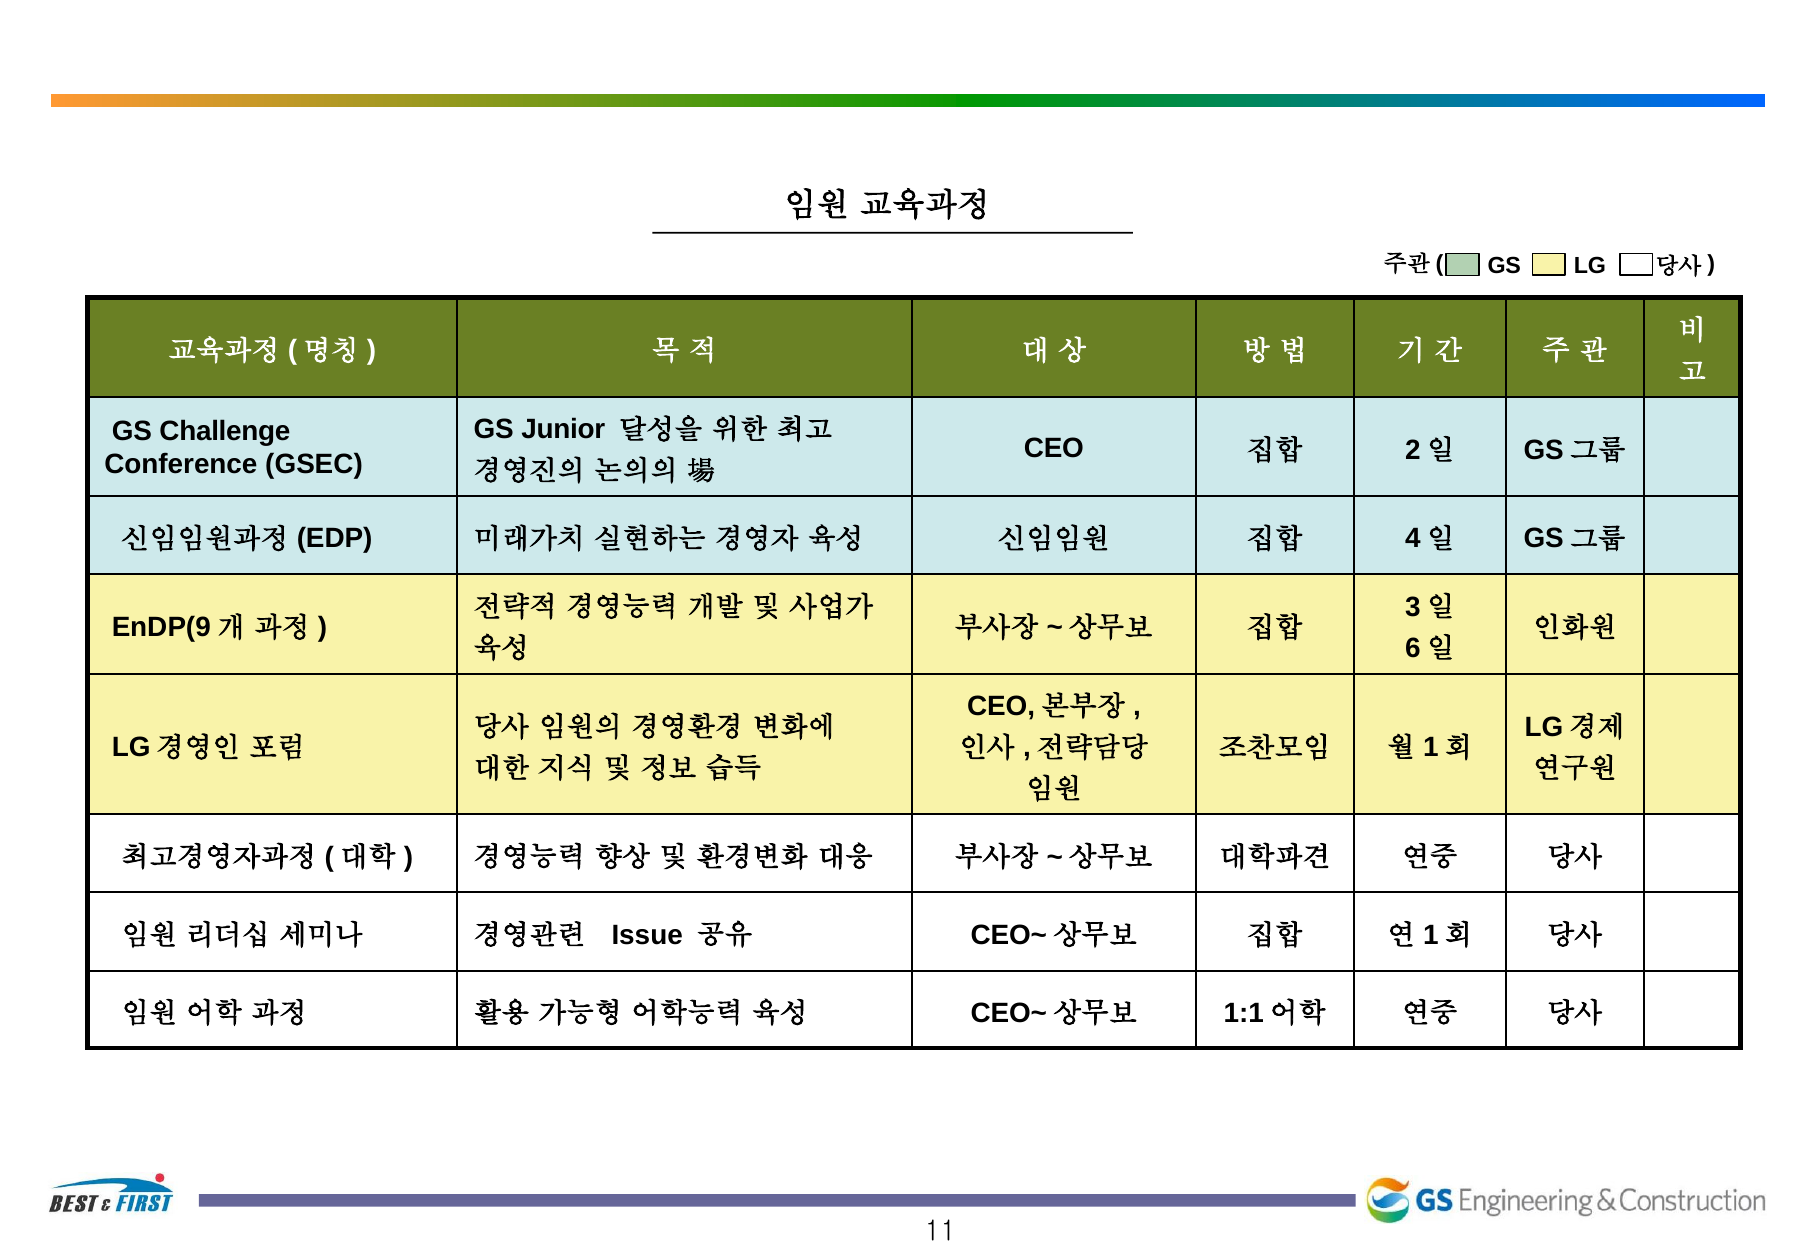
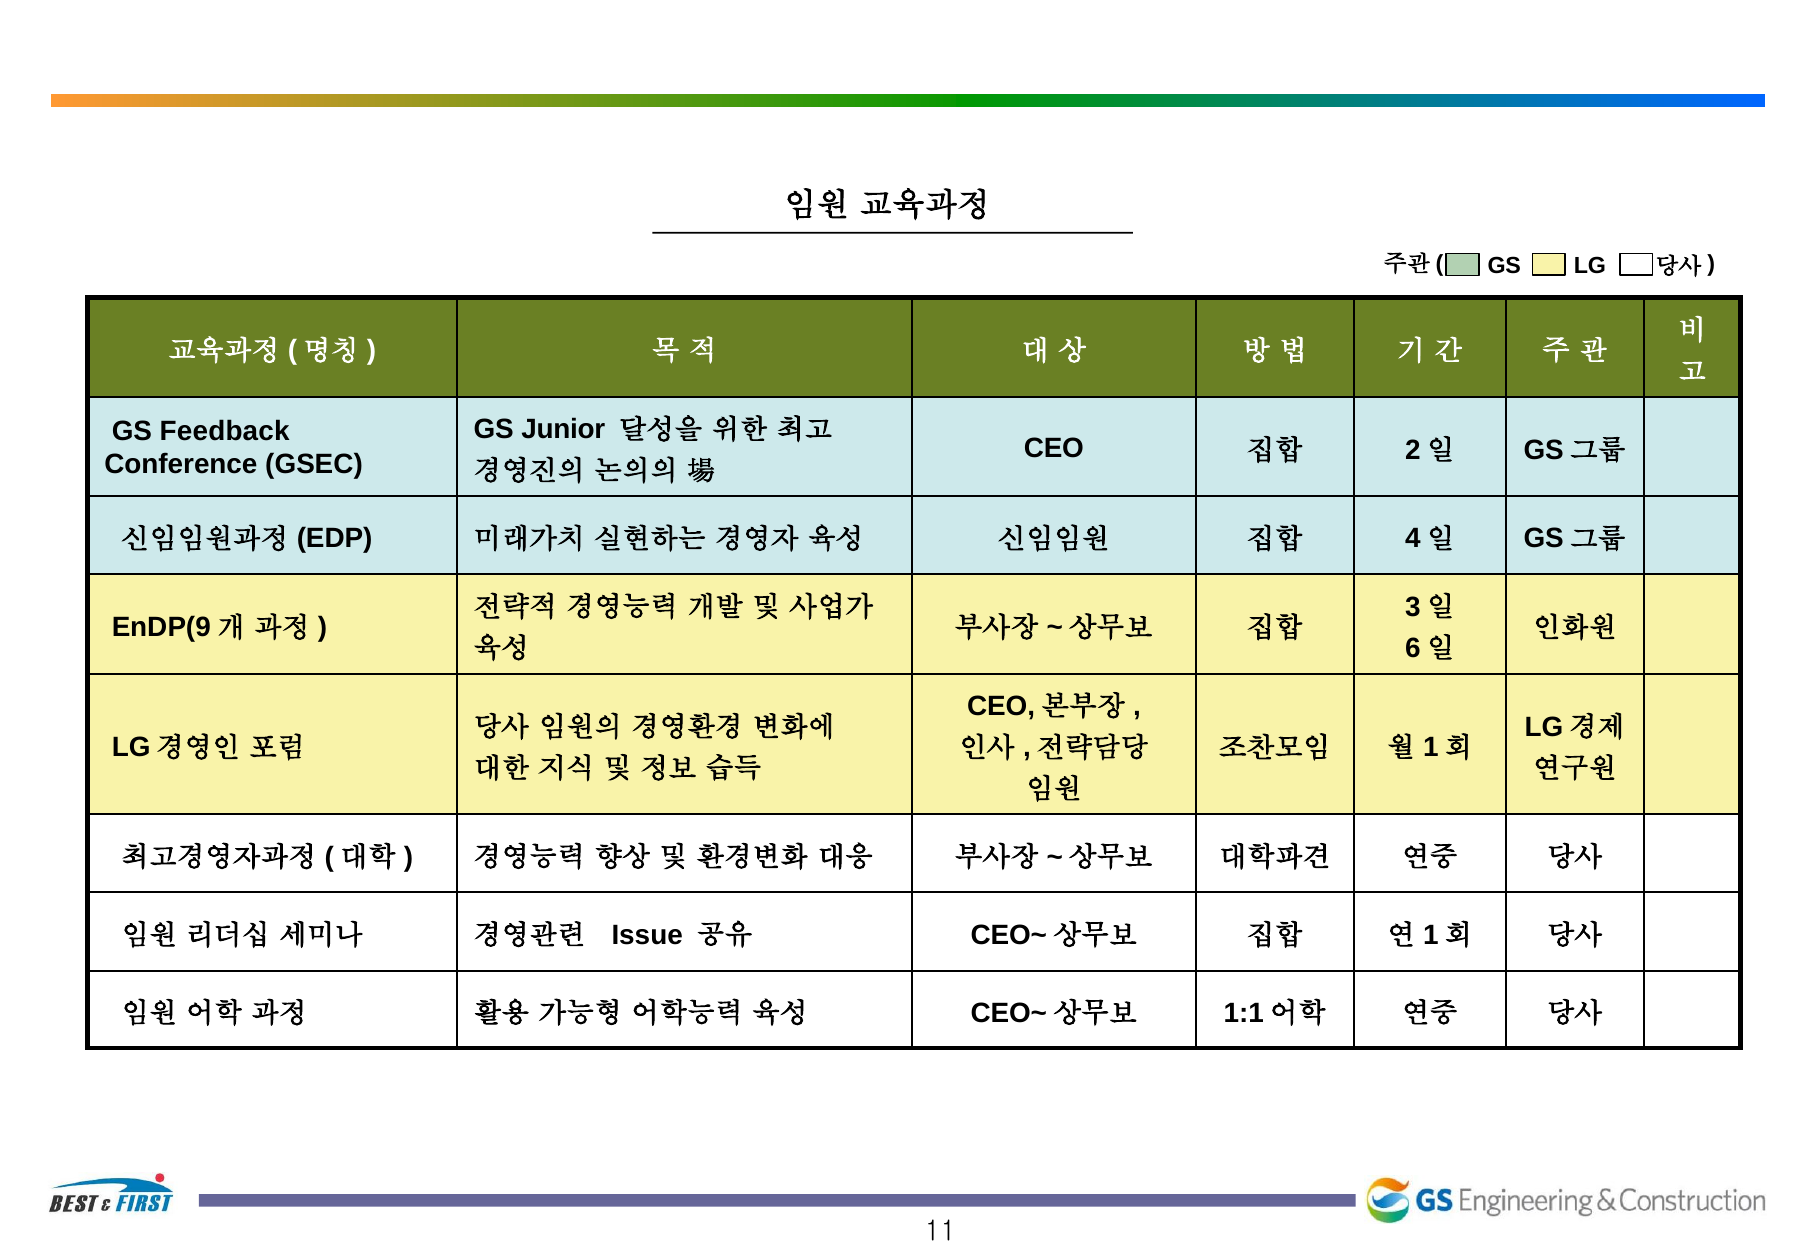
Challenge: Challenge -> Feedback (225, 431)
